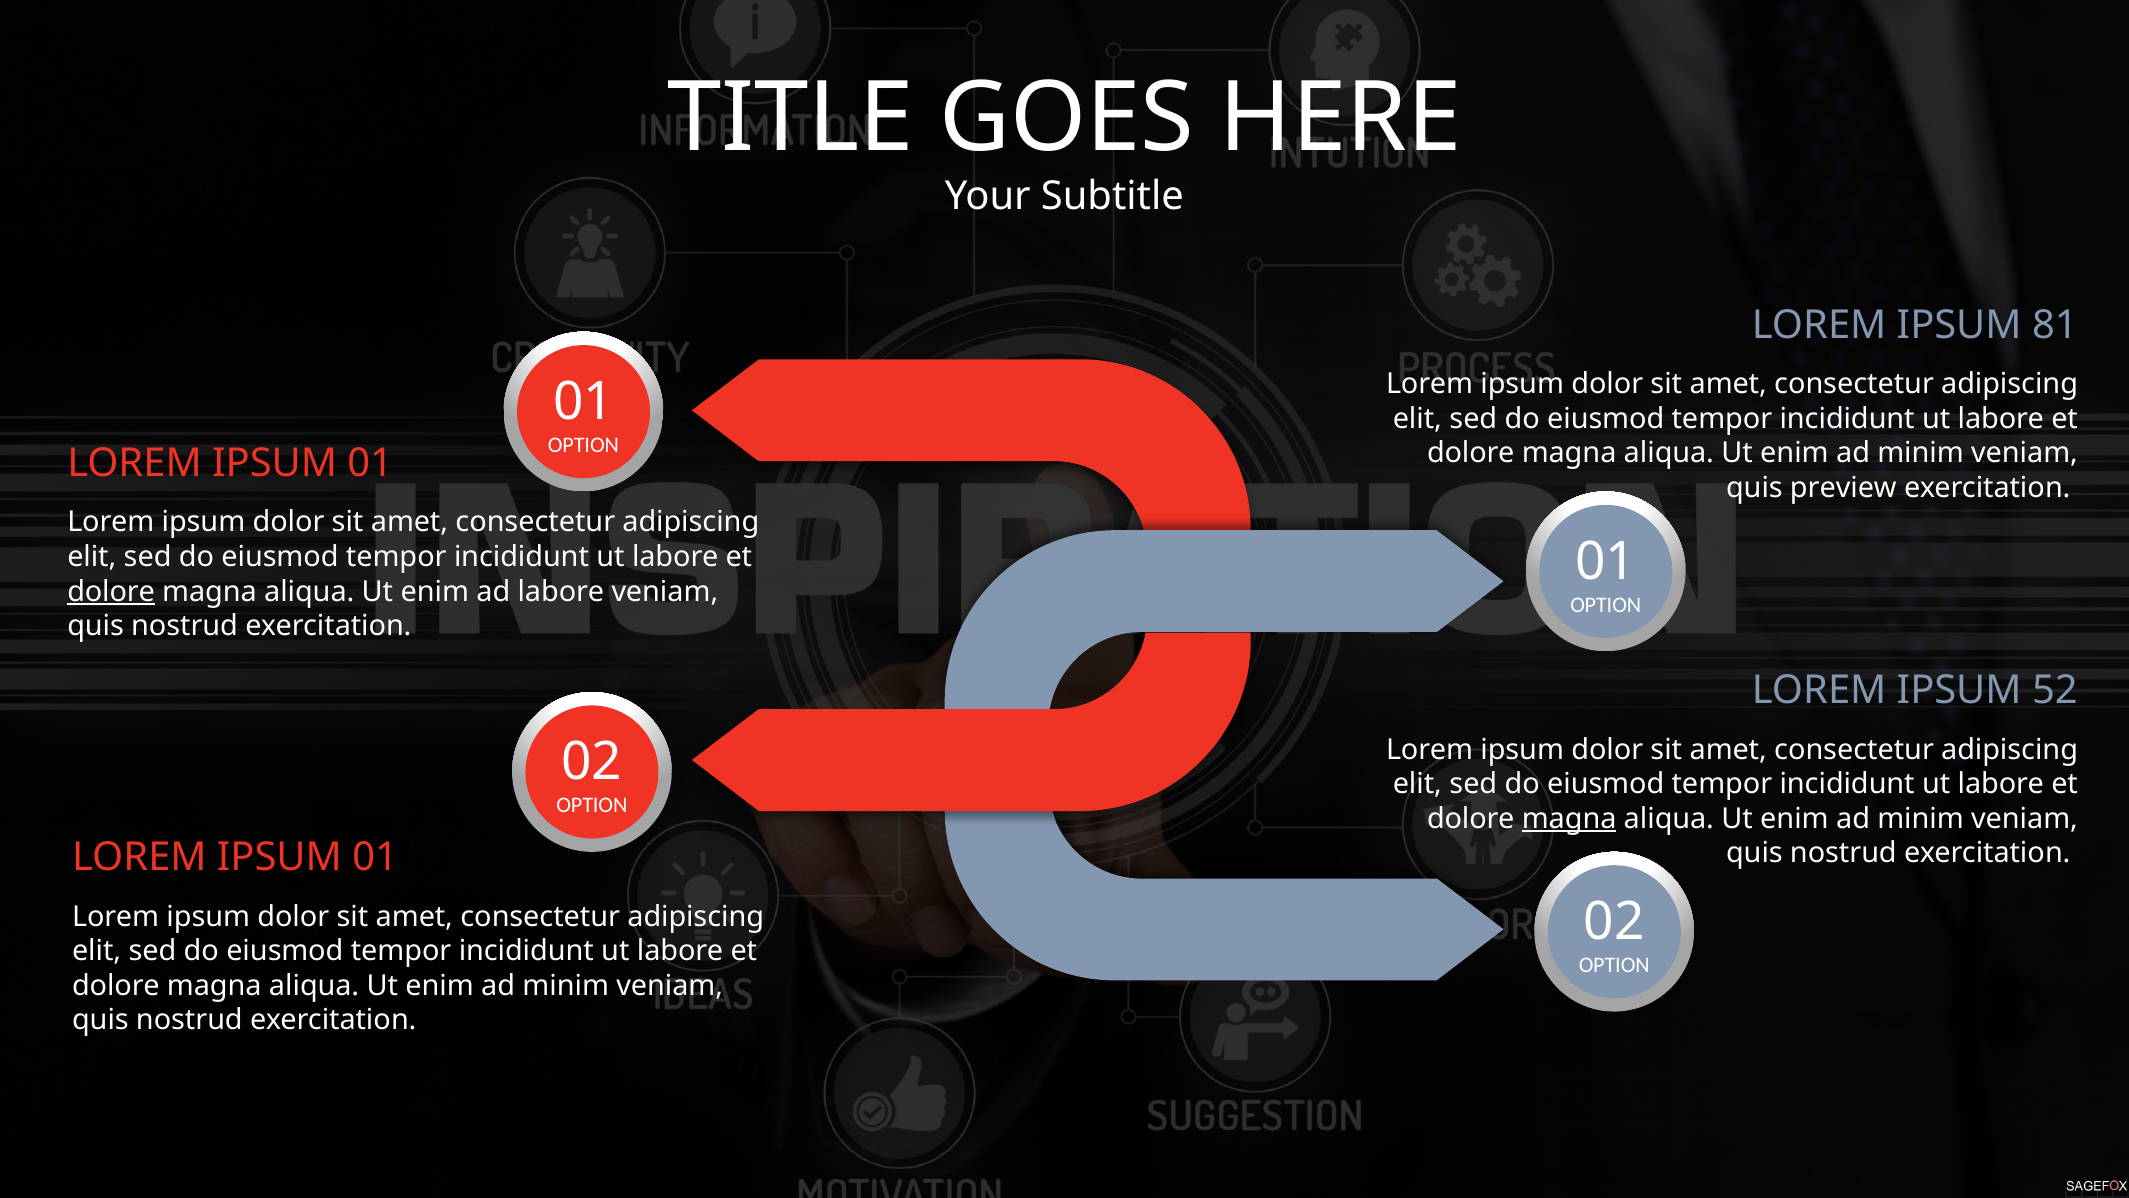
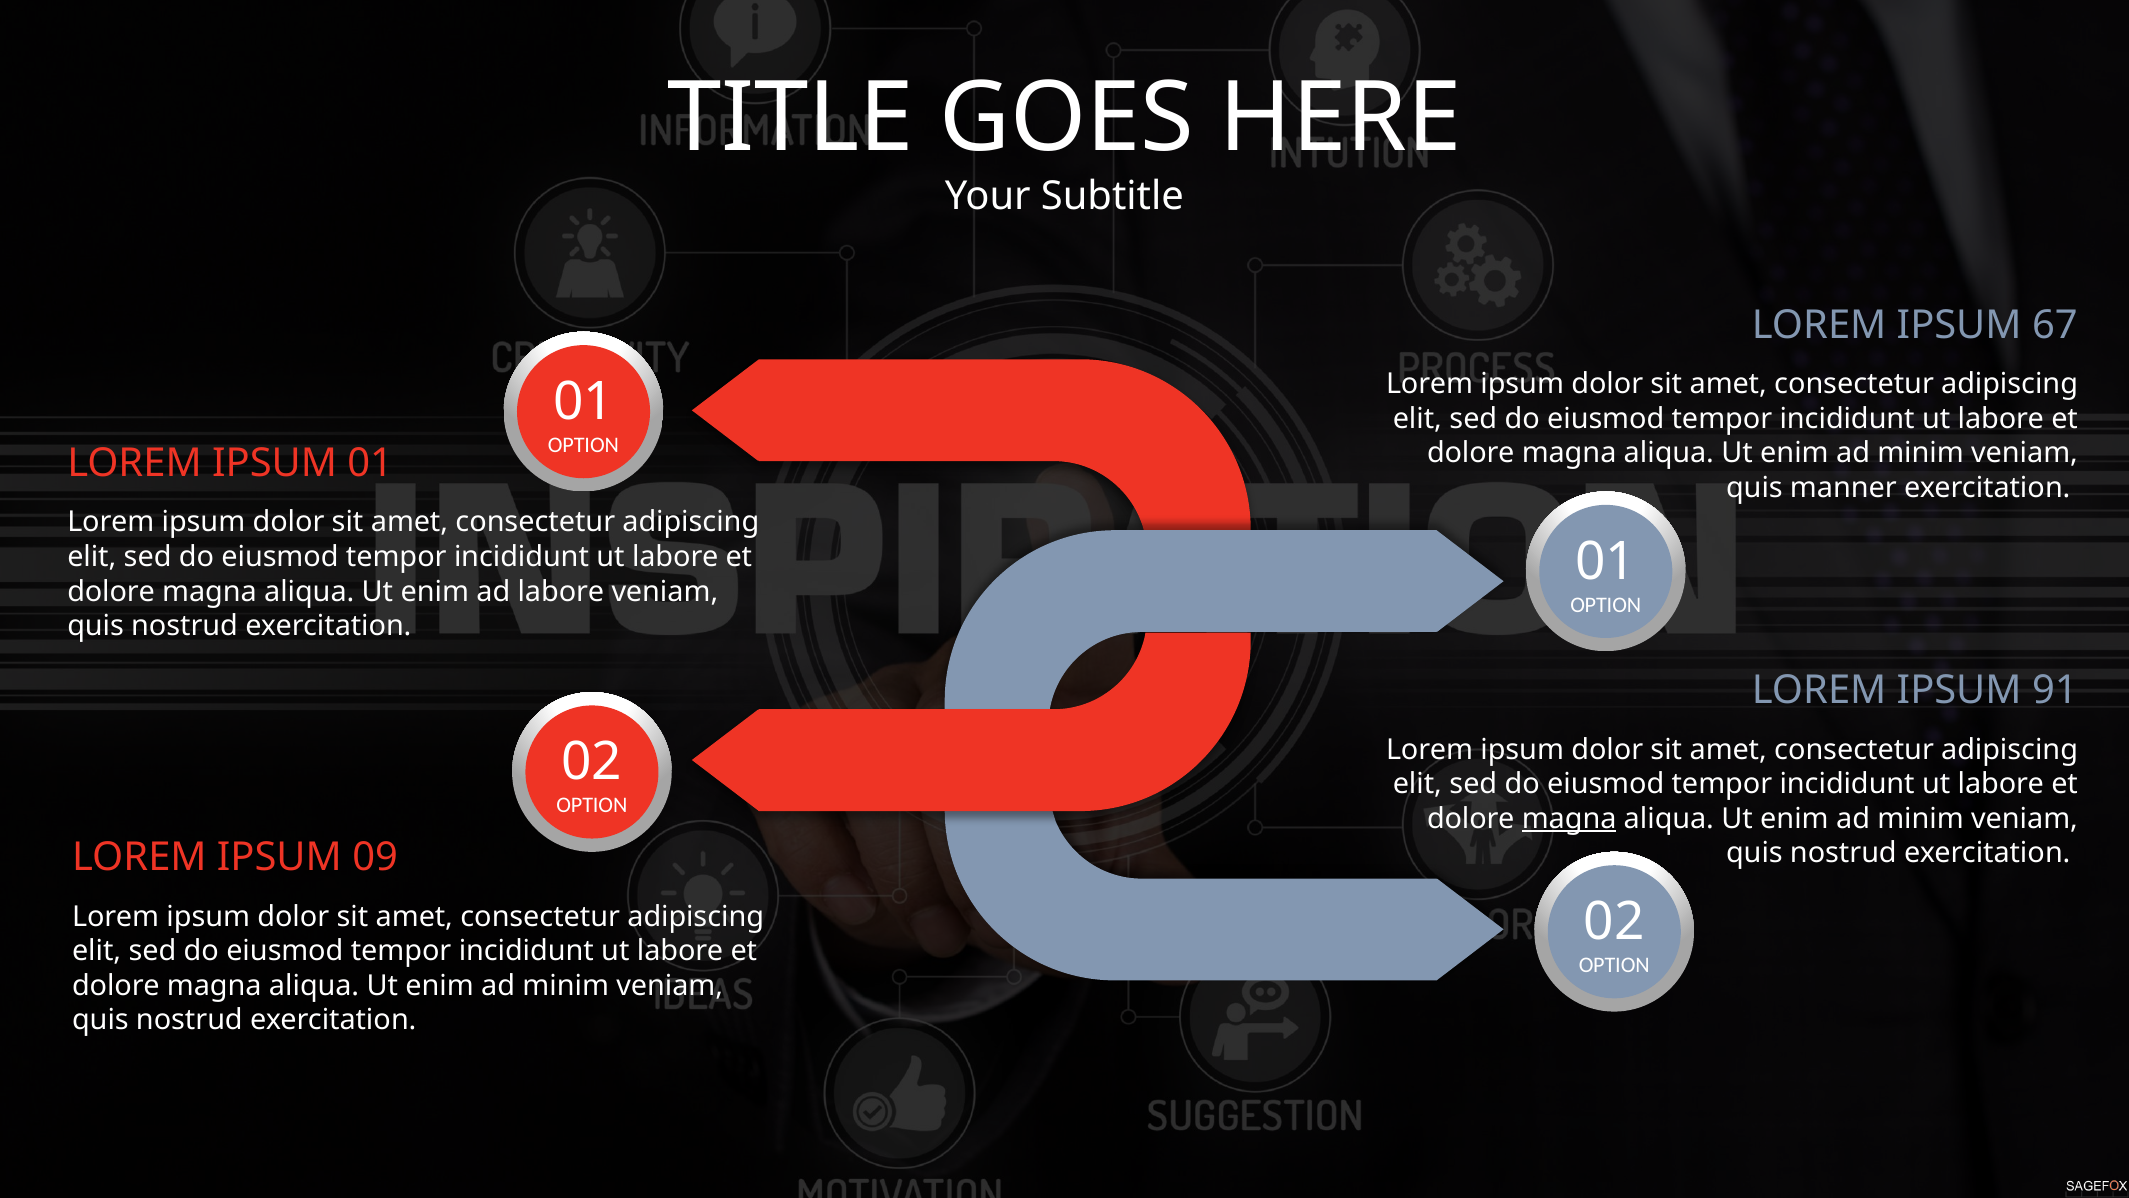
81: 81 -> 67 (2055, 325)
preview: preview -> manner (1843, 488)
dolore underline: present -> none (111, 591)
52: 52 -> 91 (2055, 690)
01: 01 -> 09 (375, 857)
